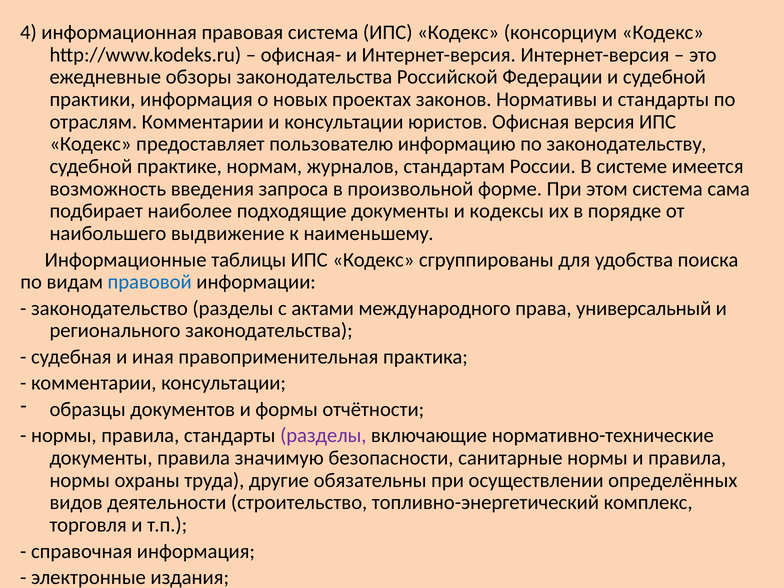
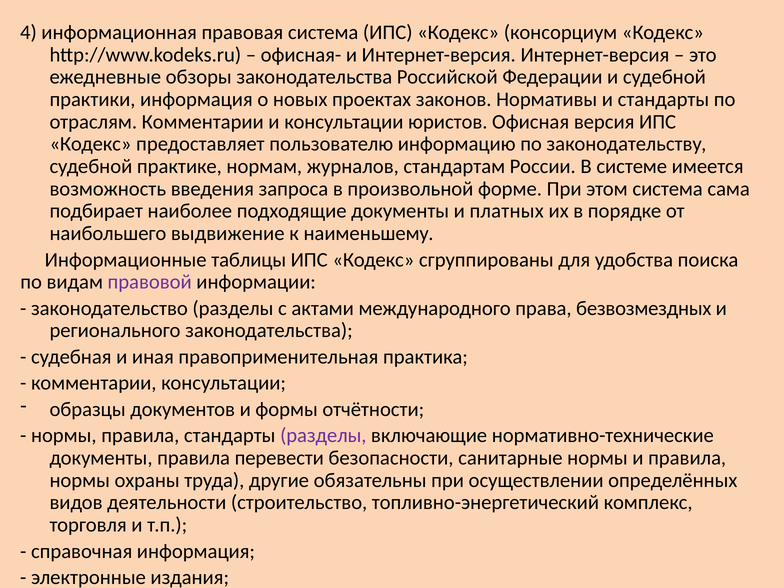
кодексы: кодексы -> платных (507, 211)
правовой colour: blue -> purple (150, 282)
универсальный: универсальный -> безвозмездных (644, 308)
значимую: значимую -> перевести (279, 458)
